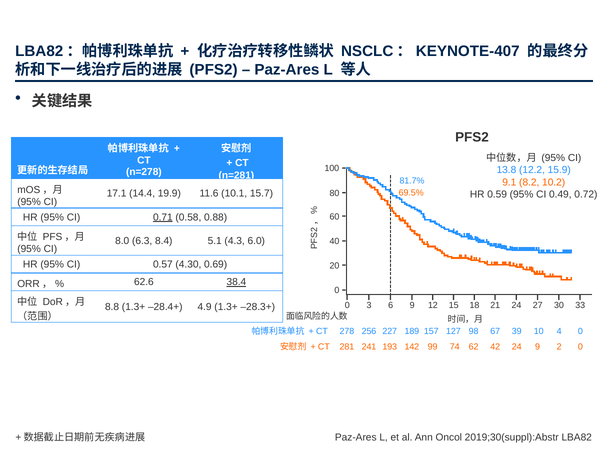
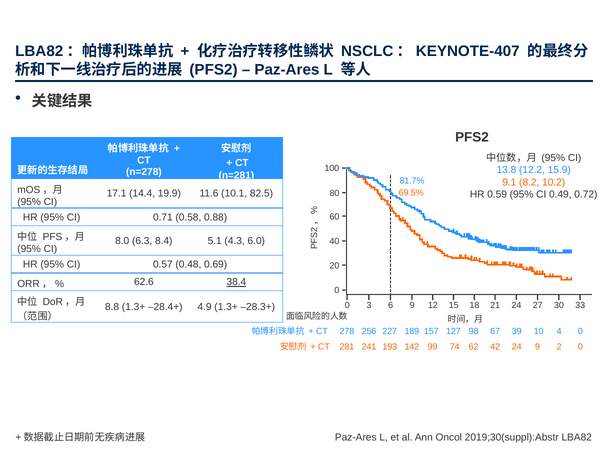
15.7: 15.7 -> 82.5 (261, 194)
0.71 underline: present -> none (163, 217)
4.30: 4.30 -> 0.48 (188, 264)
